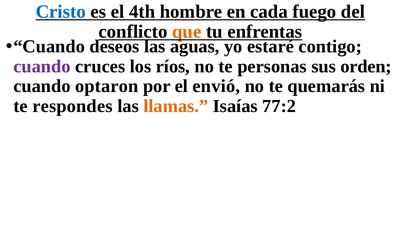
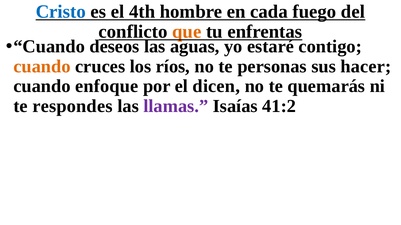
cuando colour: purple -> orange (42, 67)
orden: orden -> hacer (366, 67)
optaron: optaron -> enfoque (107, 86)
envió: envió -> dicen (216, 86)
llamas colour: orange -> purple (176, 106)
77:2: 77:2 -> 41:2 (279, 106)
